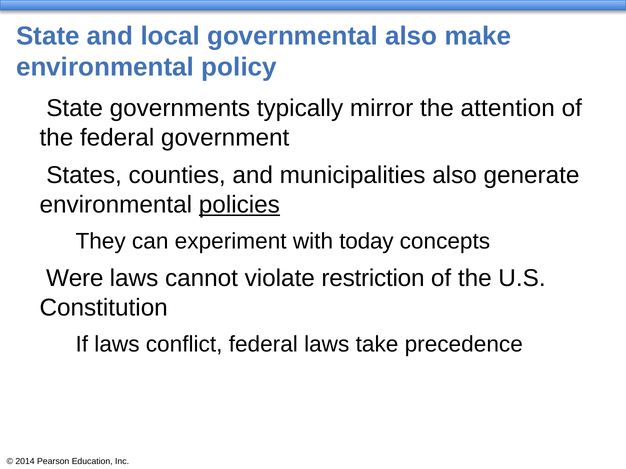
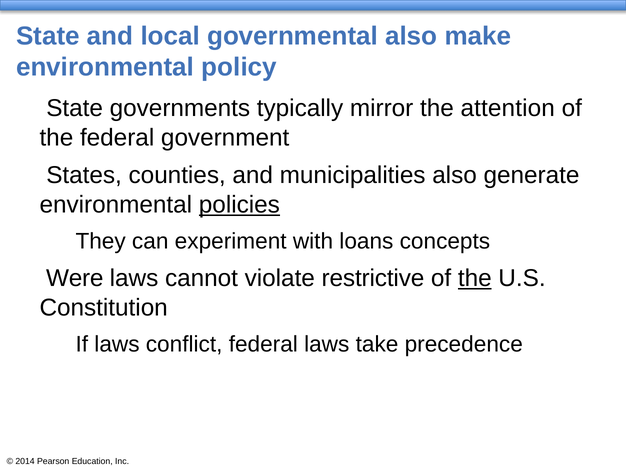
today: today -> loans (366, 242)
restriction: restriction -> restrictive (373, 279)
the underline: none -> present (475, 279)
